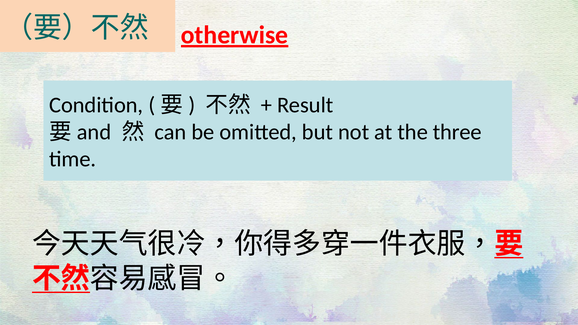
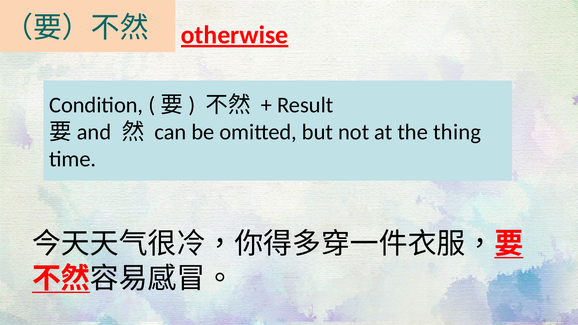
three: three -> thing (457, 132)
